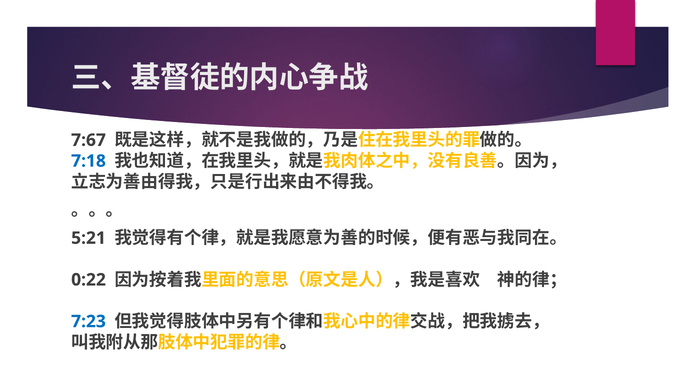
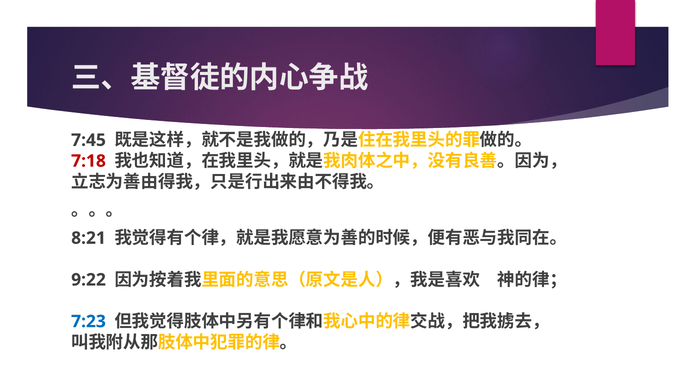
7:67: 7:67 -> 7:45 (89, 140)
7:18 colour: blue -> red (89, 161)
5:21: 5:21 -> 8:21 (89, 238)
0:22: 0:22 -> 9:22 (89, 280)
